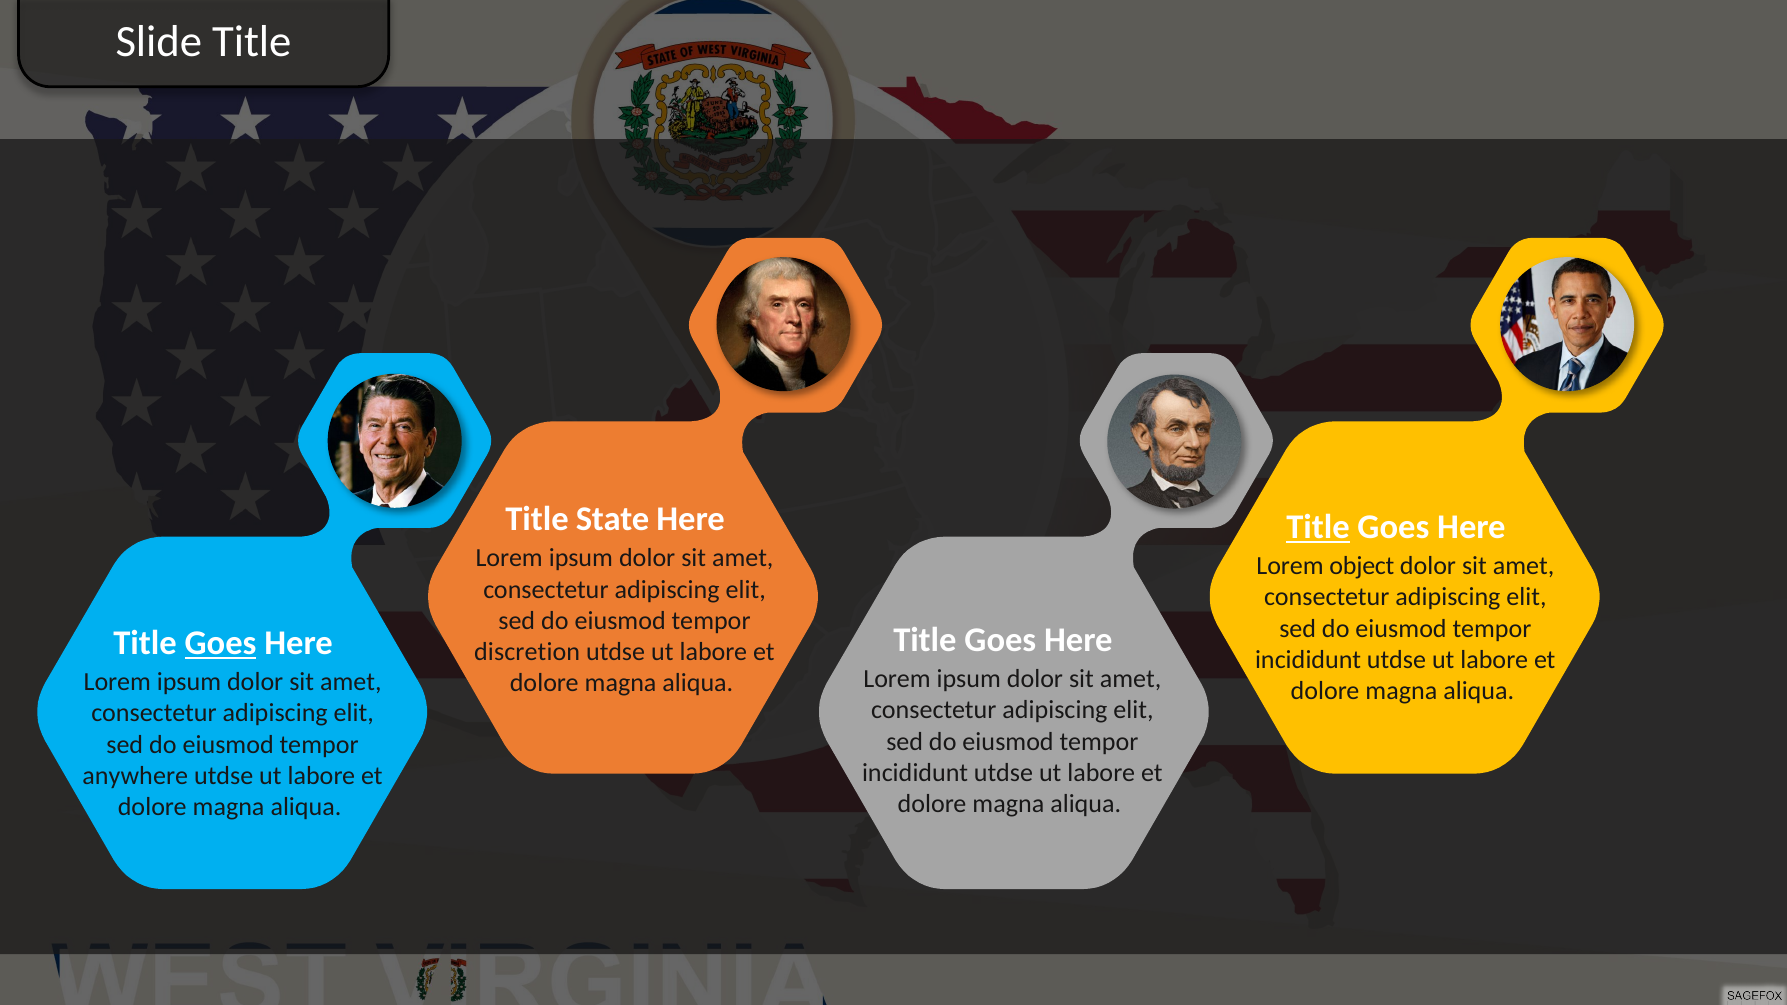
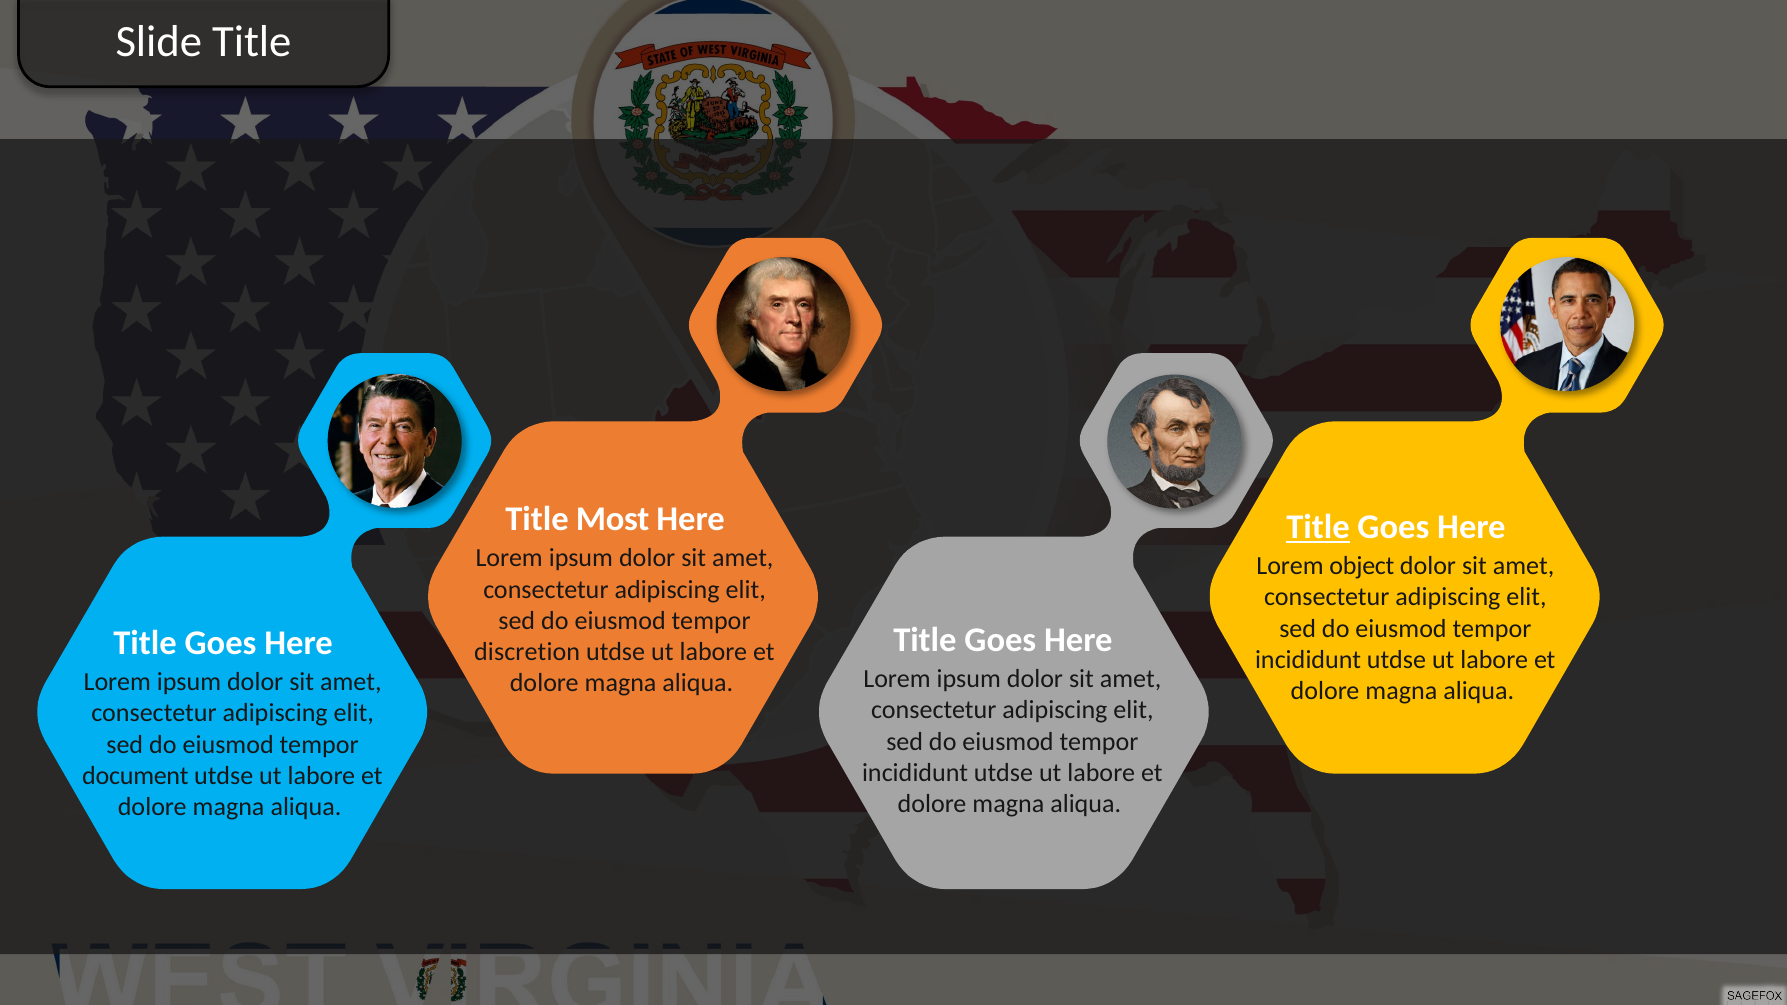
State: State -> Most (613, 520)
Goes underline: present -> none (221, 643)
anywhere: anywhere -> document (135, 776)
